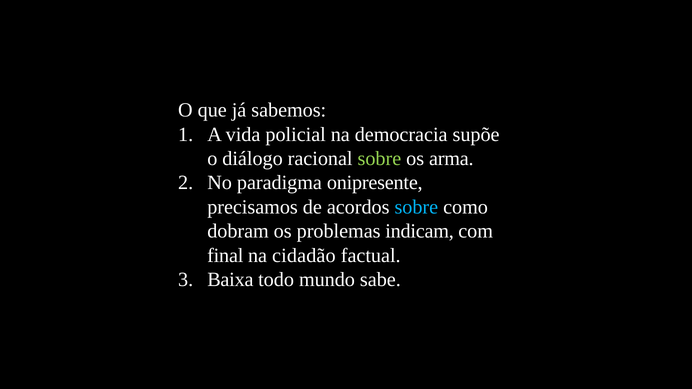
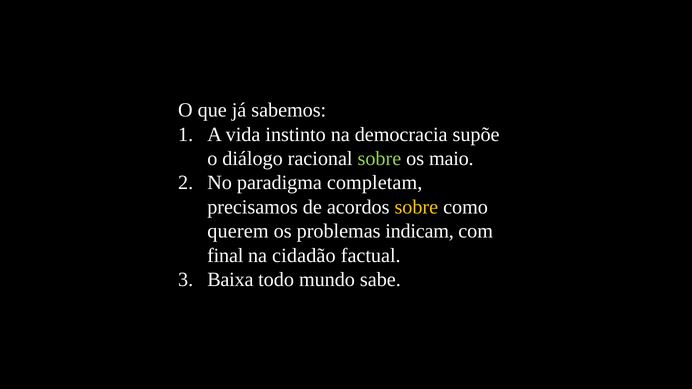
policial: policial -> instinto (296, 134)
arma: arma -> maio (451, 159)
onipresente: onipresente -> completam (375, 183)
sobre colour: light blue -> yellow (416, 207)
dobram: dobram -> querem (238, 231)
